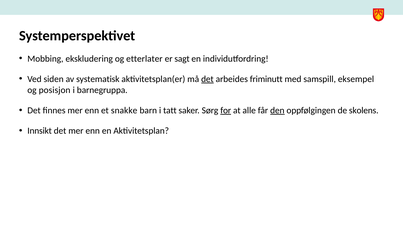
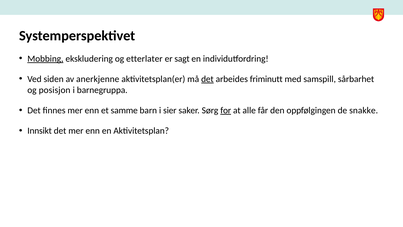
Mobbing underline: none -> present (45, 59)
systematisk: systematisk -> anerkjenne (98, 79)
eksempel: eksempel -> sårbarhet (356, 79)
snakke: snakke -> samme (124, 110)
tatt: tatt -> sier (170, 110)
den underline: present -> none (277, 110)
skolens: skolens -> snakke (364, 110)
